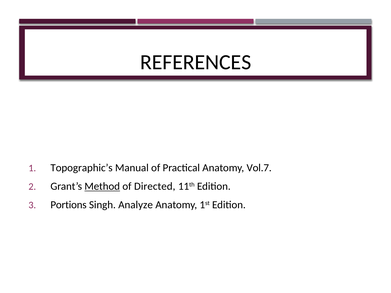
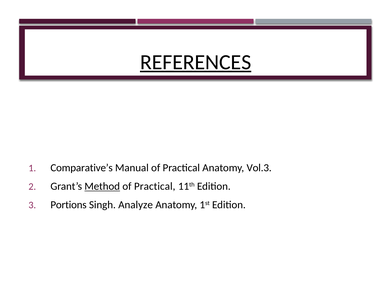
REFERENCES underline: none -> present (196, 62)
Topographic’s: Topographic’s -> Comparative’s (82, 168)
Vol.7: Vol.7 -> Vol.3 (259, 168)
Directed: Directed -> Practical (155, 186)
